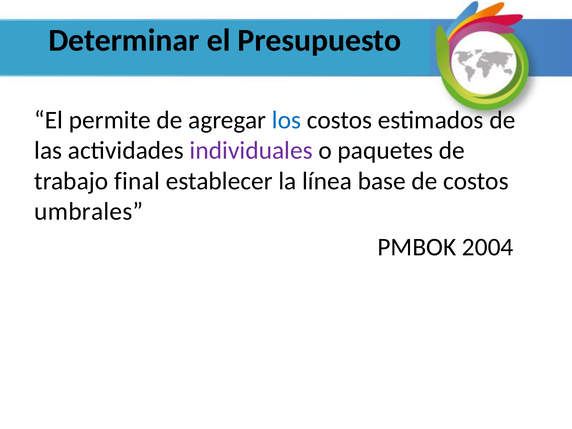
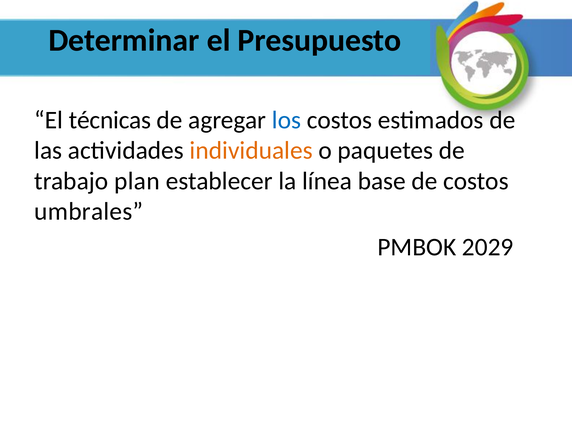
permite: permite -> técnicas (110, 120)
individuales colour: purple -> orange (251, 151)
final: final -> plan (137, 181)
2004: 2004 -> 2029 (488, 247)
